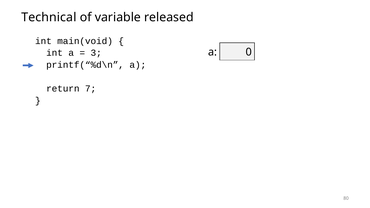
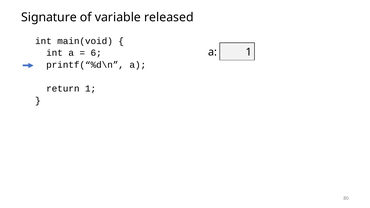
Technical: Technical -> Signature (49, 17)
a 0: 0 -> 1 (249, 52)
3: 3 -> 6 (96, 53)
return 7: 7 -> 1 (91, 89)
